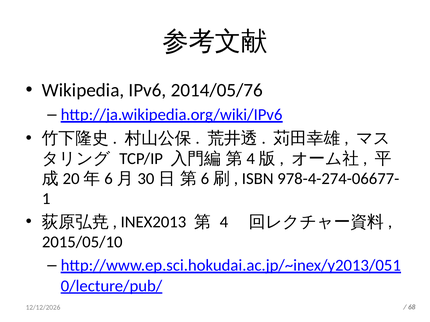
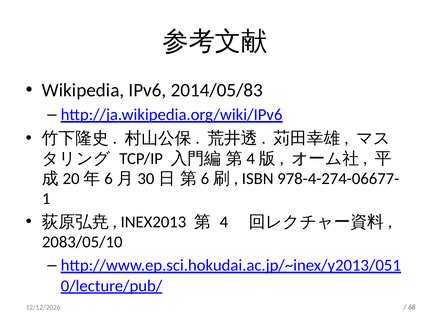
2014/05/76: 2014/05/76 -> 2014/05/83 (217, 90)
2015/05/10: 2015/05/10 -> 2083/05/10 (82, 242)
